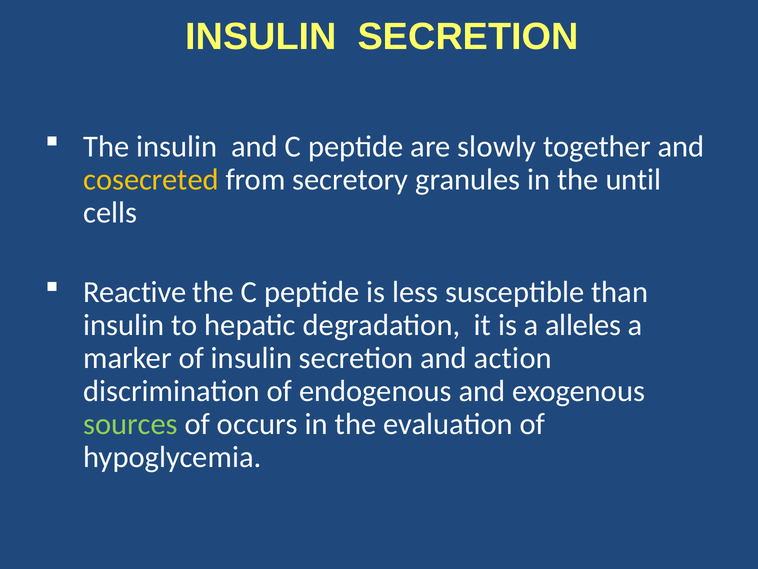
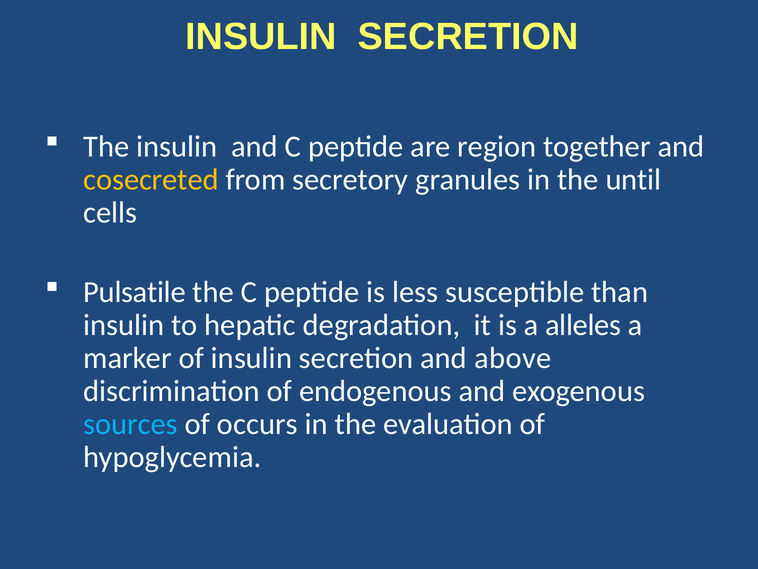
slowly: slowly -> region (497, 146)
Reactive: Reactive -> Pulsatile (135, 292)
action: action -> above (513, 358)
sources colour: light green -> light blue (131, 424)
